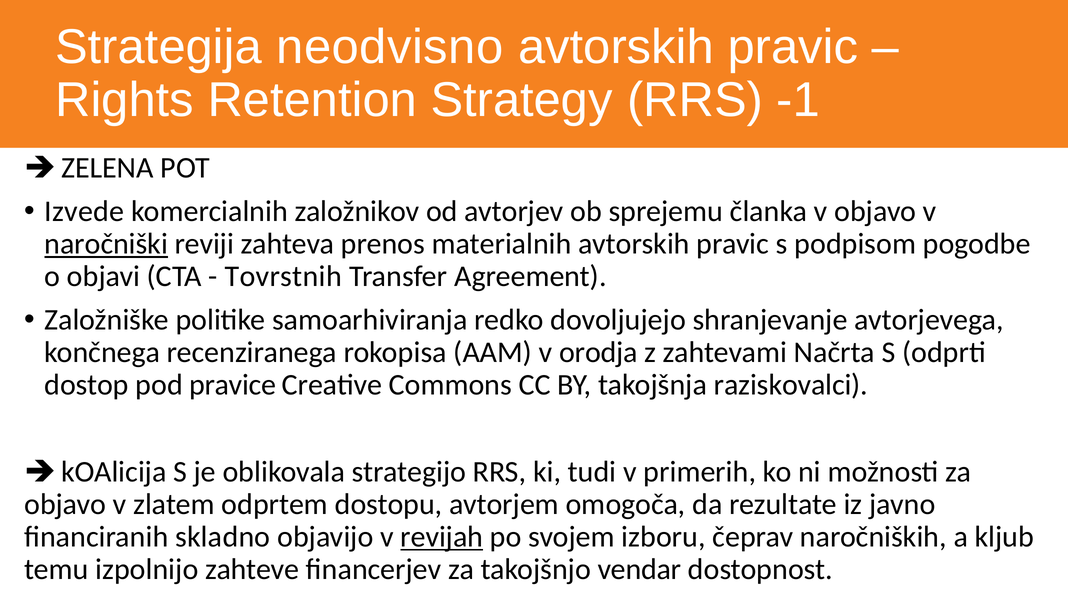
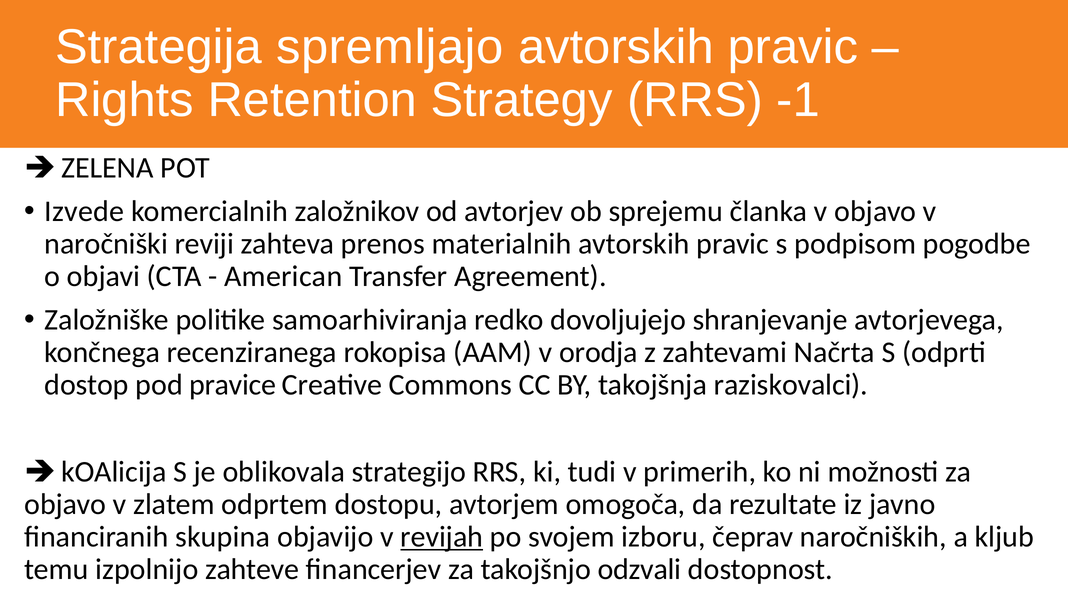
neodvisno: neodvisno -> spremljajo (390, 47)
naročniški underline: present -> none (106, 244)
Tovrstnih: Tovrstnih -> American (283, 277)
skladno: skladno -> skupina (223, 537)
vendar: vendar -> odzvali (639, 570)
